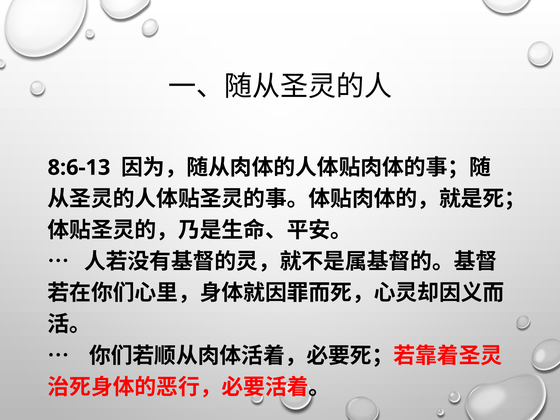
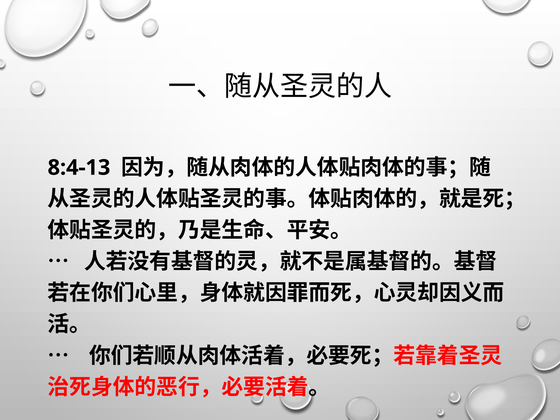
8:6-13: 8:6-13 -> 8:4-13 (79, 168)
